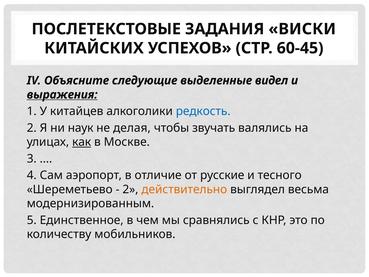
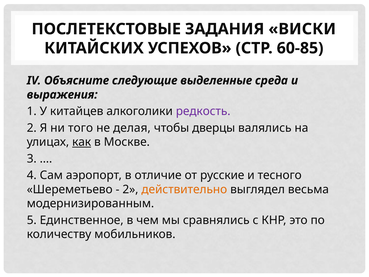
60-45: 60-45 -> 60-85 (300, 48)
видел: видел -> среда (271, 80)
выражения underline: present -> none (62, 95)
редкость colour: blue -> purple (203, 111)
наук: наук -> того (81, 128)
звучать: звучать -> дверцы (214, 128)
